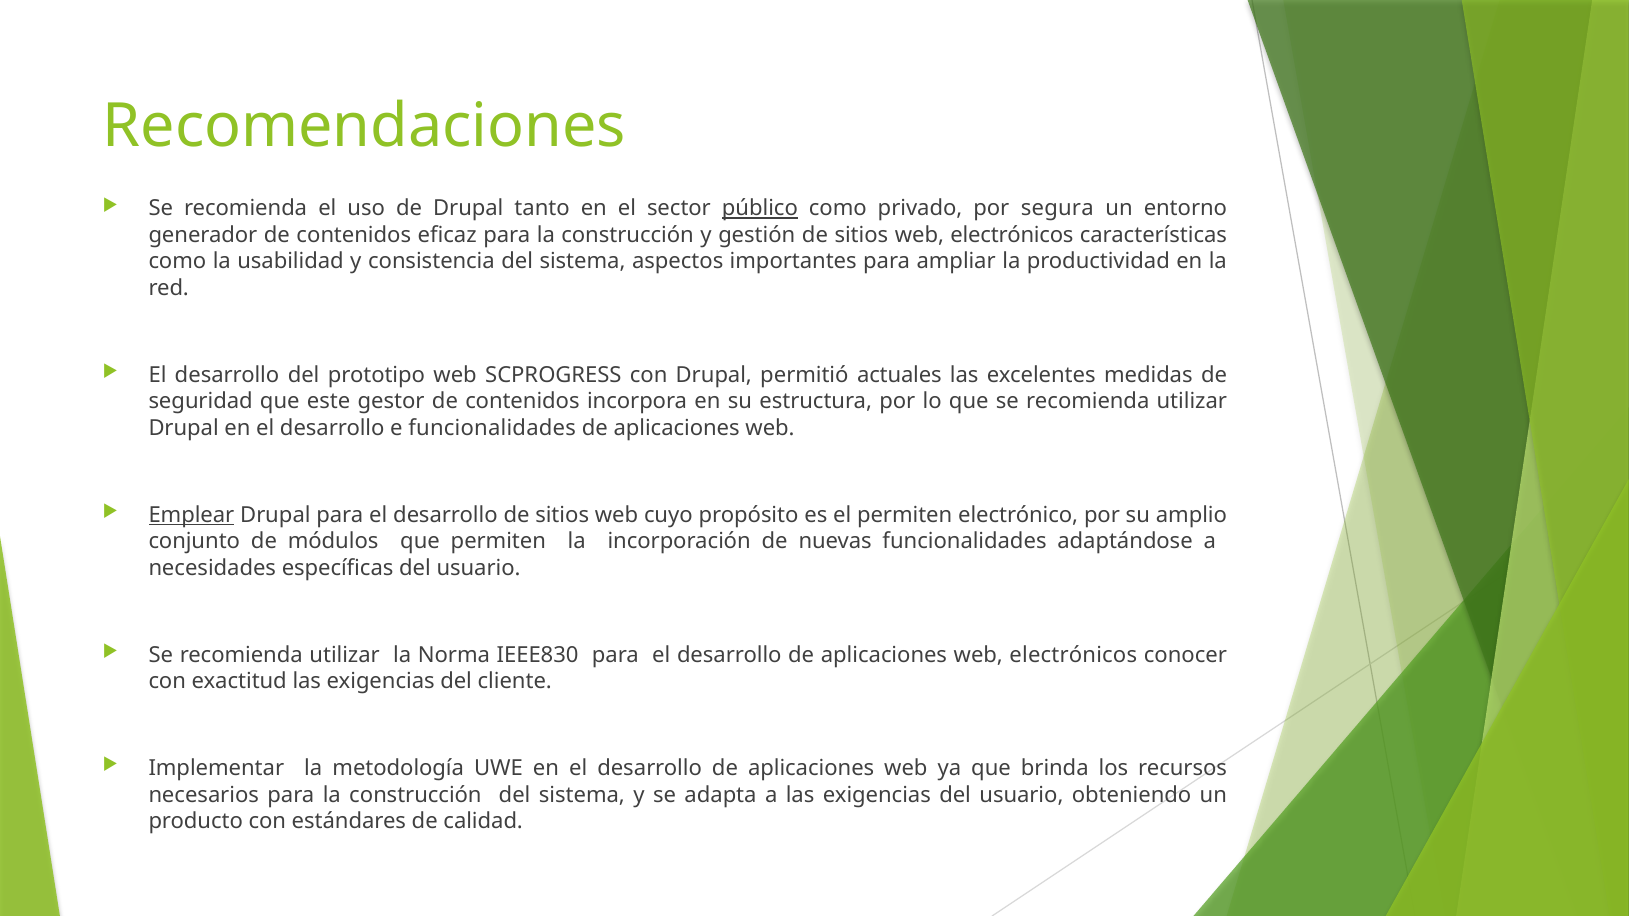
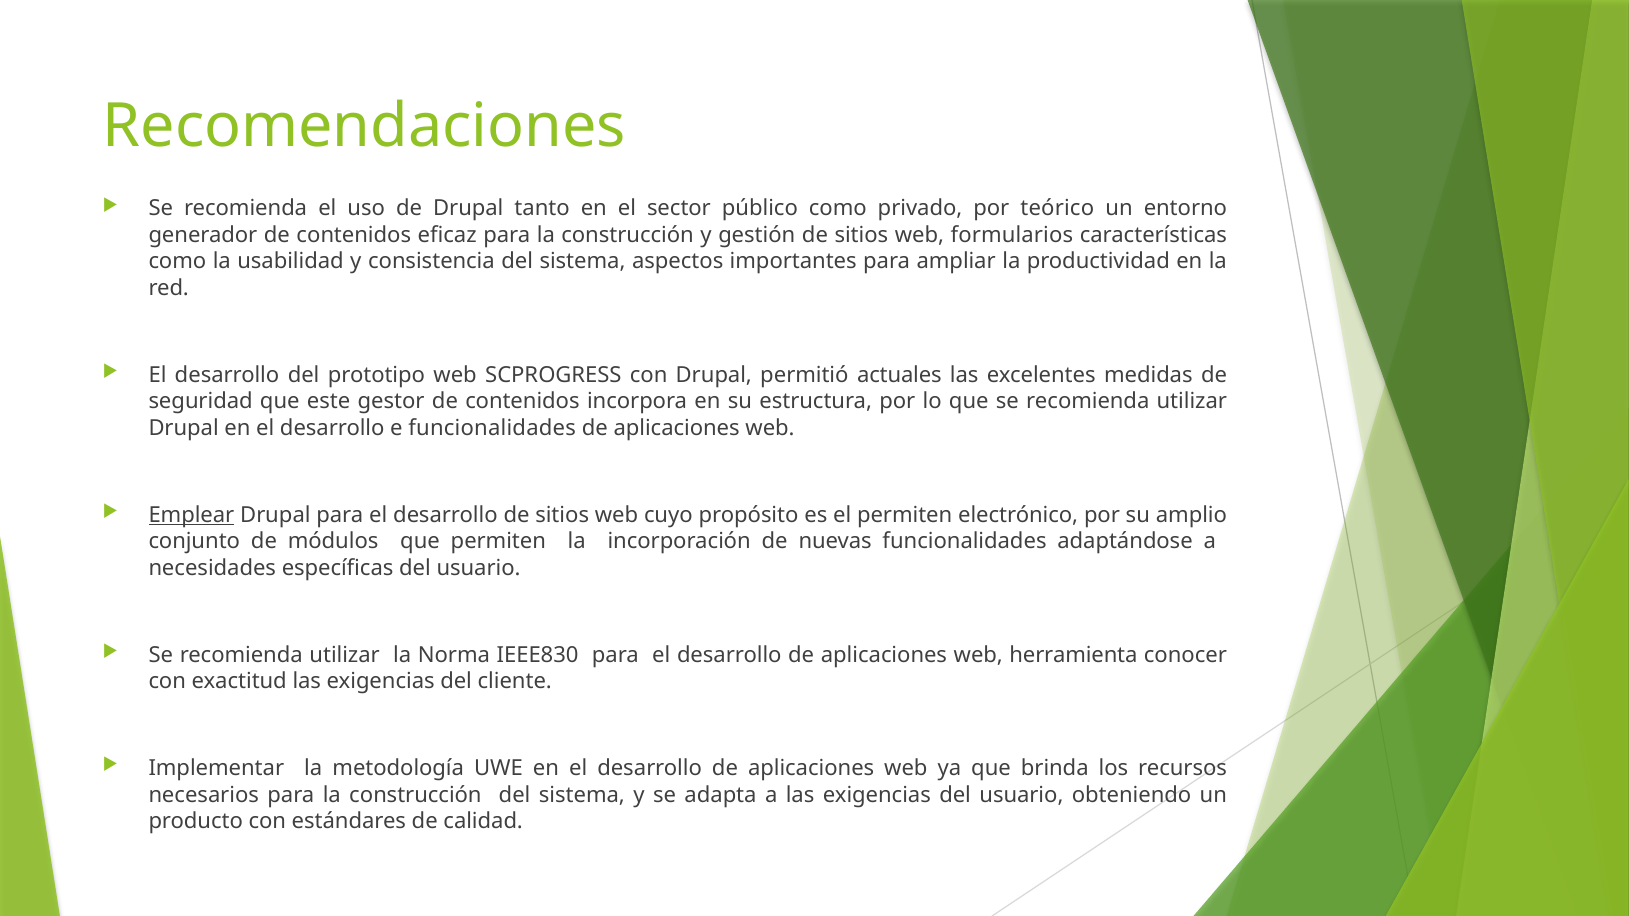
público underline: present -> none (760, 209)
segura: segura -> teórico (1057, 209)
sitios web electrónicos: electrónicos -> formularios (1012, 235)
aplicaciones web electrónicos: electrónicos -> herramienta (1073, 655)
